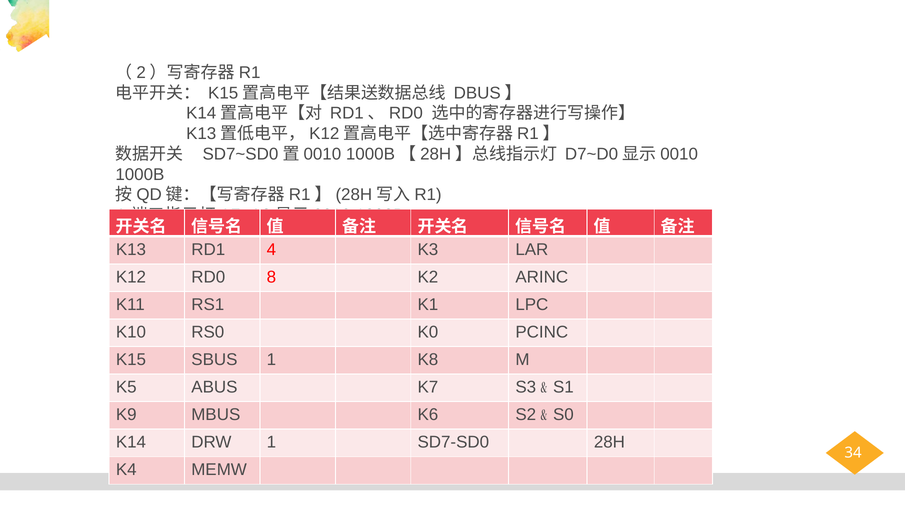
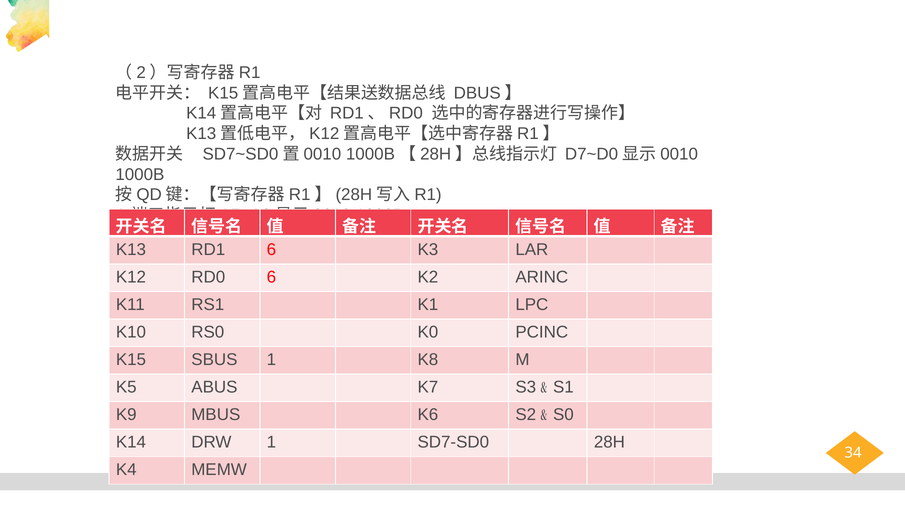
RD1 4: 4 -> 6 (271, 250)
RD0 8: 8 -> 6 (271, 277)
